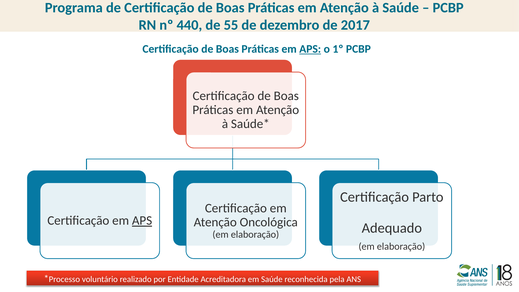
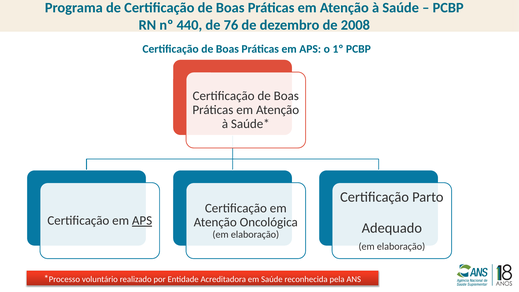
55: 55 -> 76 (231, 25)
2017: 2017 -> 2008 (355, 25)
APS underline: present -> none (310, 49)
